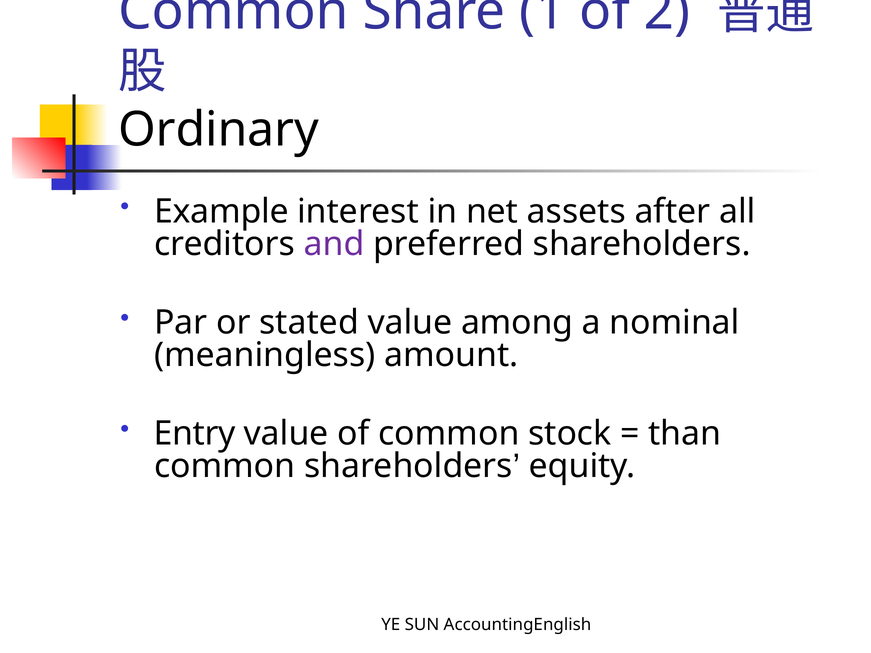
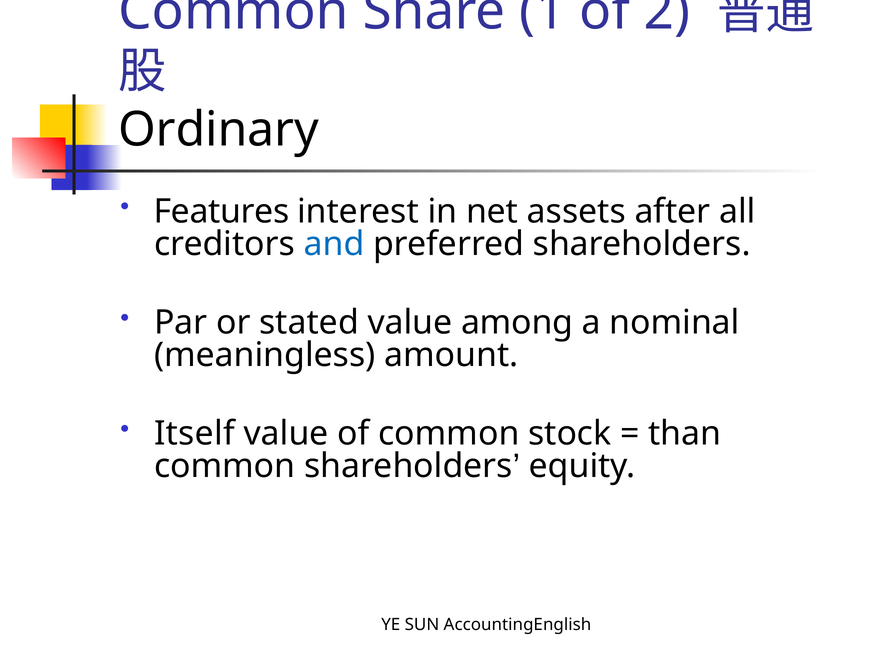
Example: Example -> Features (221, 211)
and colour: purple -> blue (334, 244)
Entry: Entry -> Itself (194, 434)
